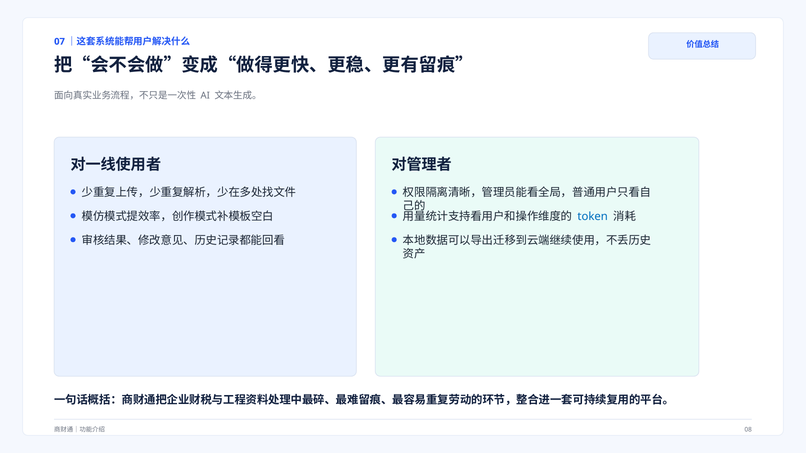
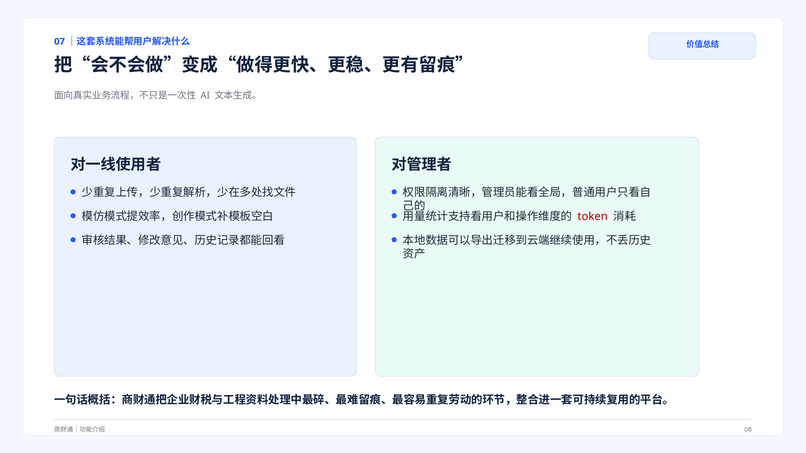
token colour: blue -> red (593, 217)
